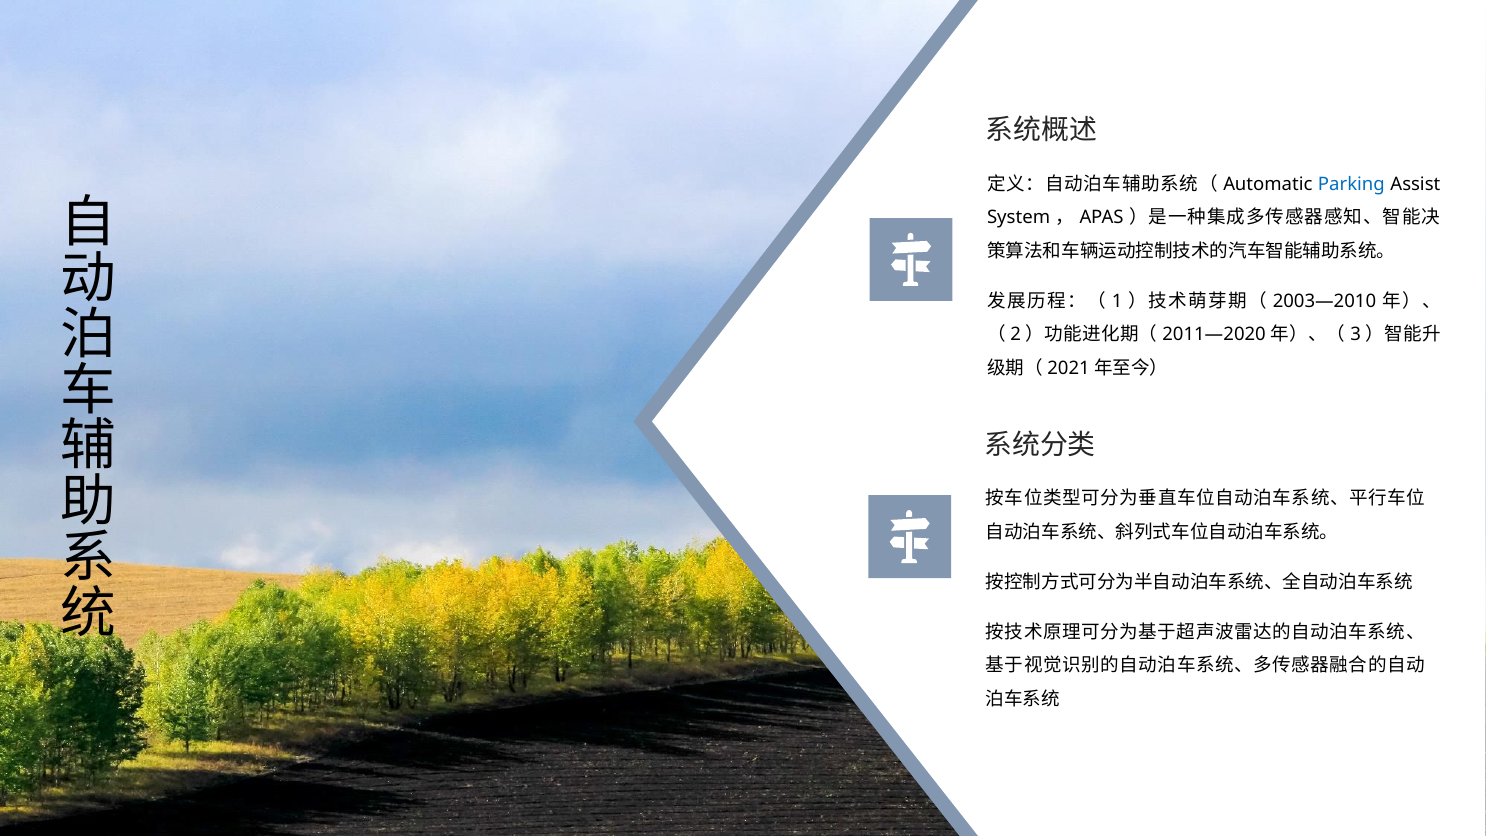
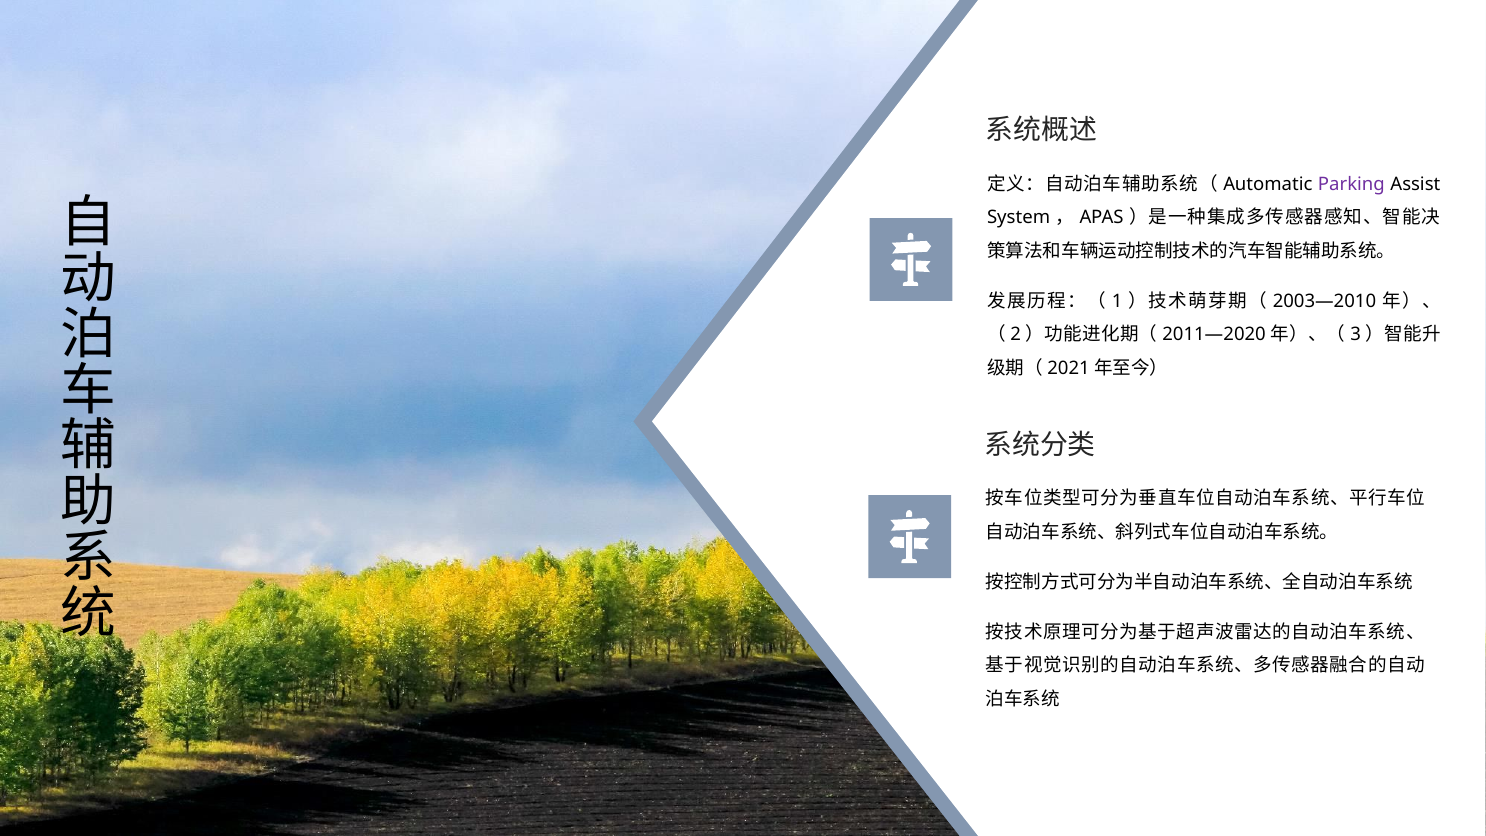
Parking colour: blue -> purple (1351, 184)
